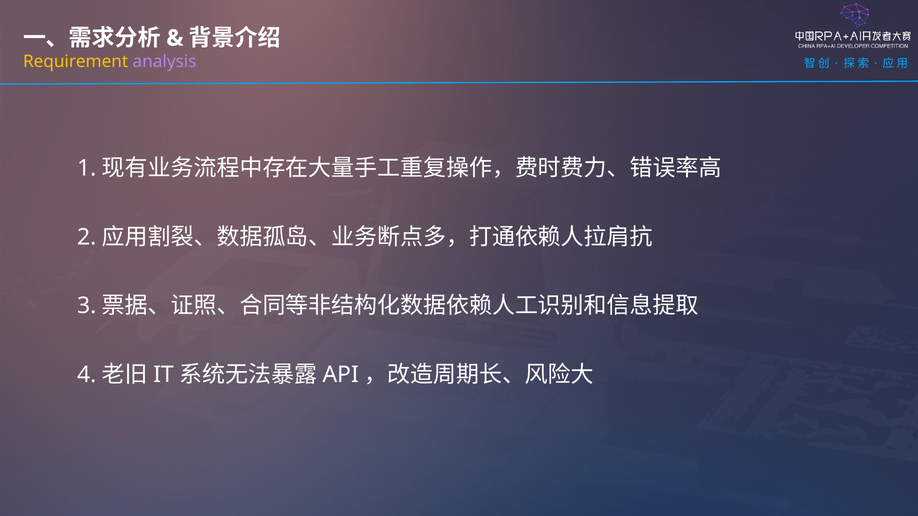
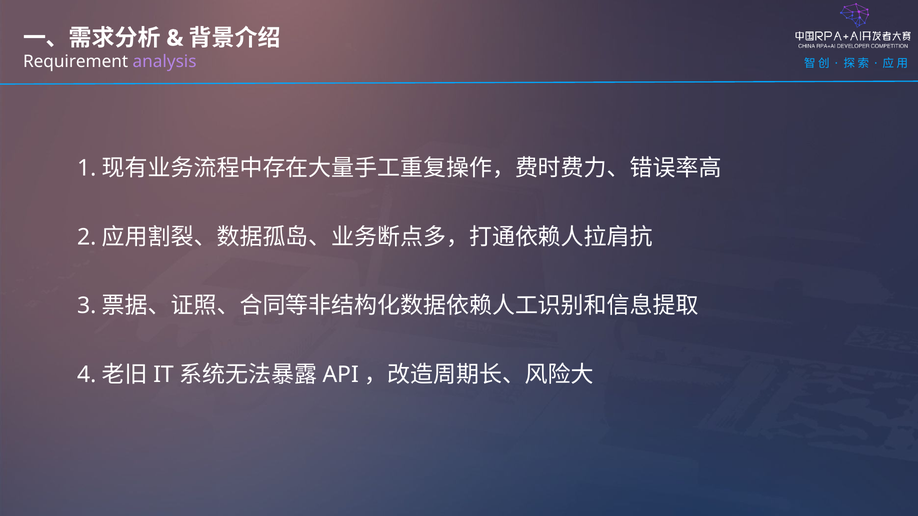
Requirement colour: yellow -> white (76, 62)
